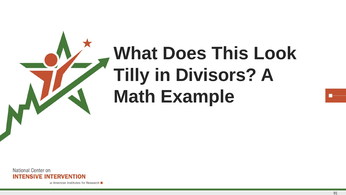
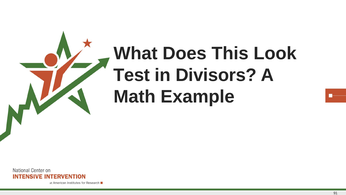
Tilly: Tilly -> Test (132, 75)
